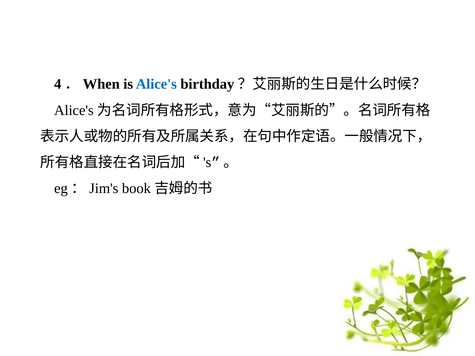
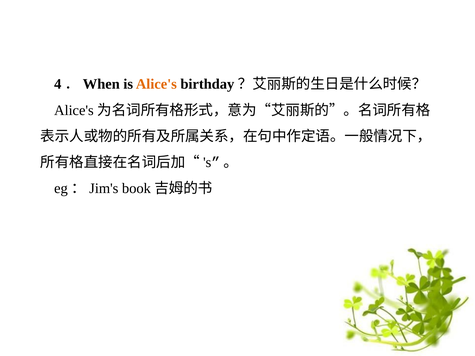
Alice's colour: blue -> orange (156, 84)
